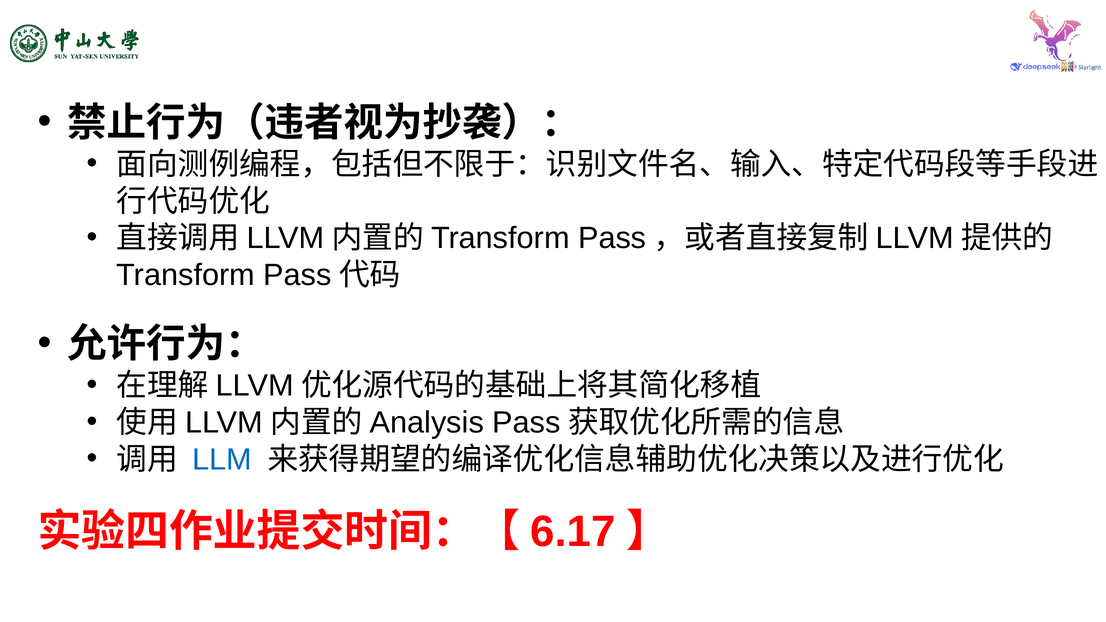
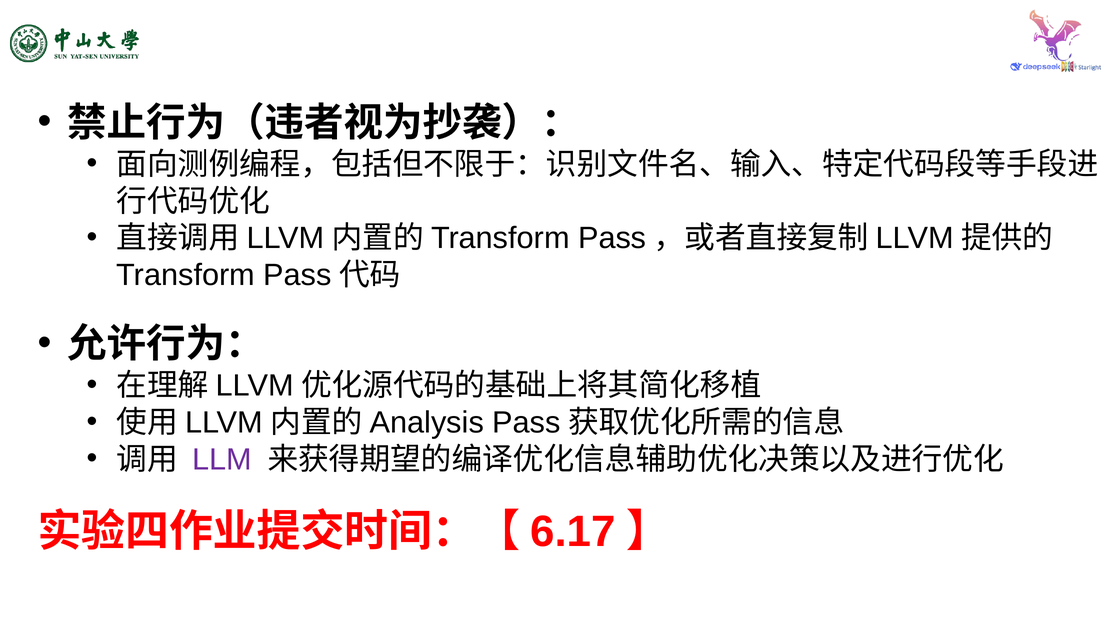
LLM colour: blue -> purple (222, 460)
